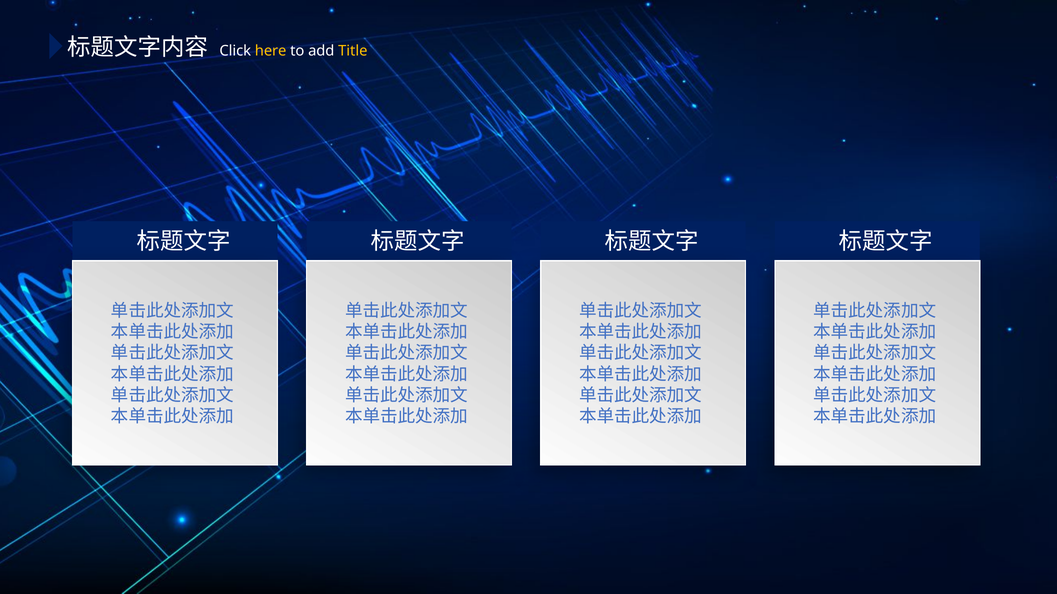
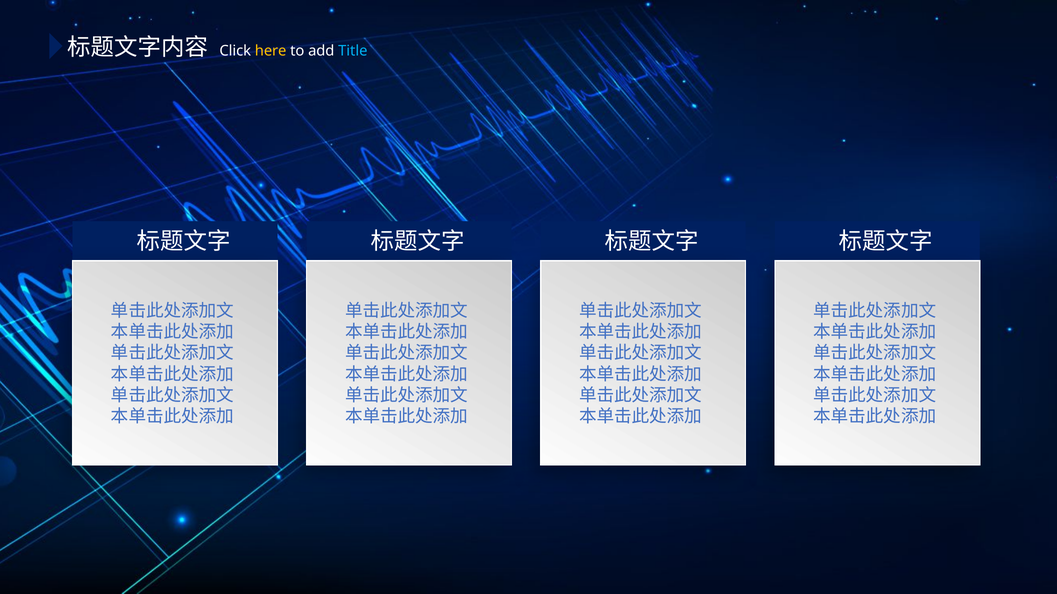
Title colour: yellow -> light blue (353, 51)
